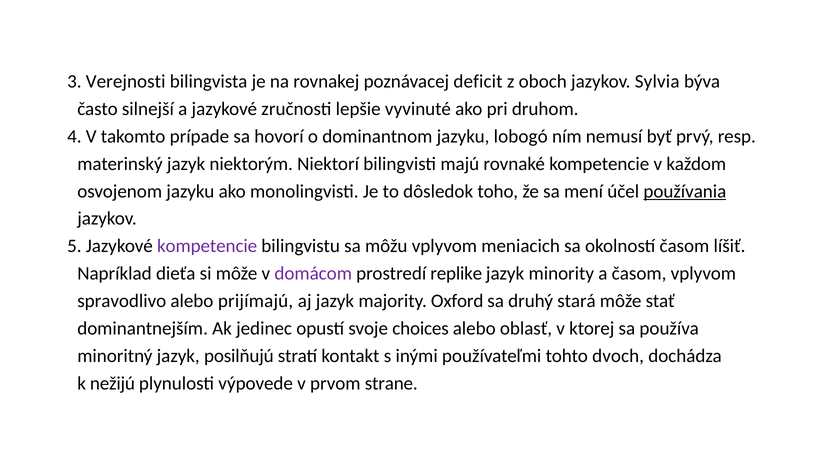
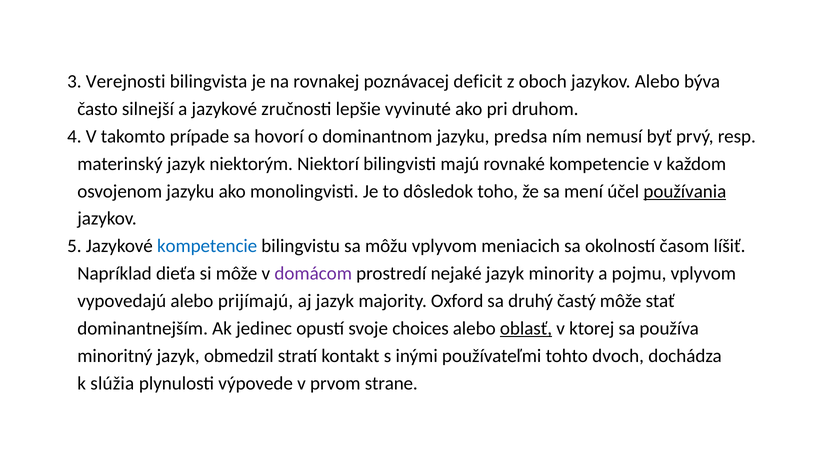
jazykov Sylvia: Sylvia -> Alebo (657, 81)
lobogó: lobogó -> predsa (521, 136)
kompetencie colour: purple -> blue (207, 246)
replike: replike -> nejaké (456, 274)
a časom: časom -> pojmu (639, 274)
spravodlivo: spravodlivo -> vypovedajú (122, 301)
stará: stará -> častý (577, 301)
oblasť underline: none -> present (526, 328)
posilňujú: posilňujú -> obmedzil (239, 356)
nežijú: nežijú -> slúžia (112, 383)
